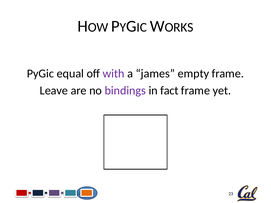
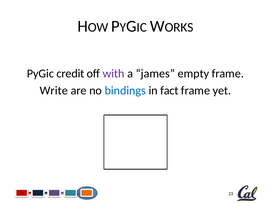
equal: equal -> credit (70, 74)
Leave: Leave -> Write (54, 91)
bindings colour: purple -> blue (125, 91)
